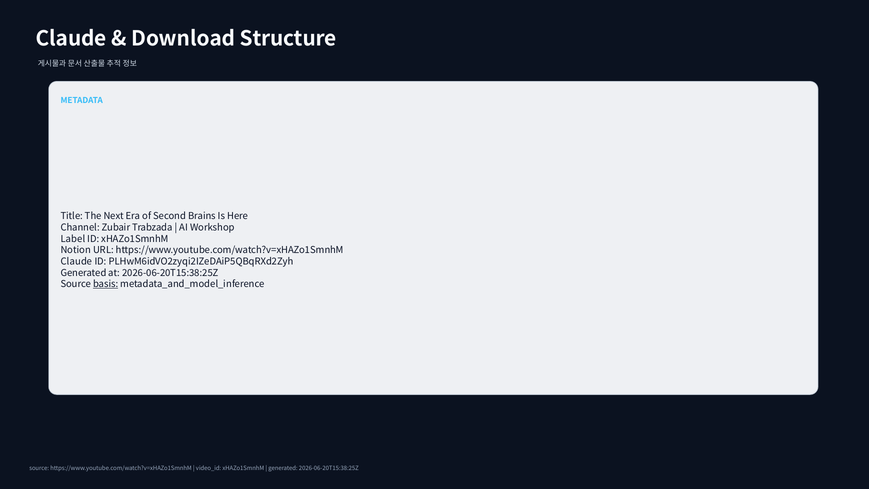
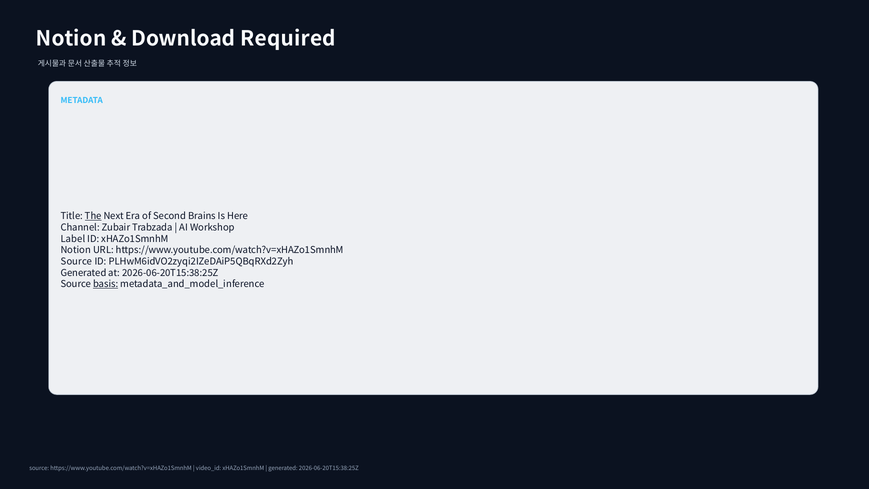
Claude: Claude -> Notion (71, 39)
Structure: Structure -> Required (288, 39)
The underline: none -> present (93, 216)
Claude: Claude -> Source (77, 262)
